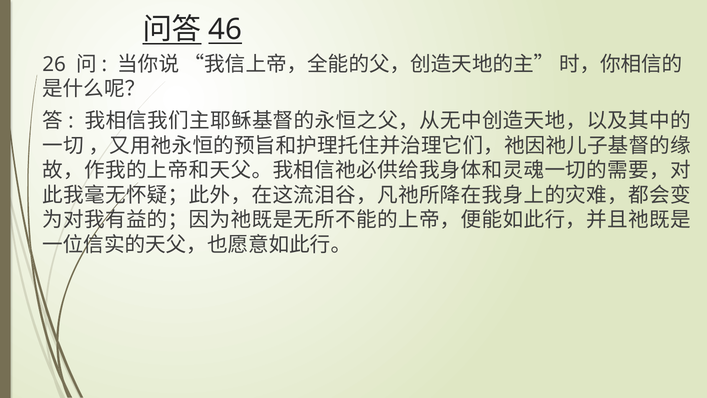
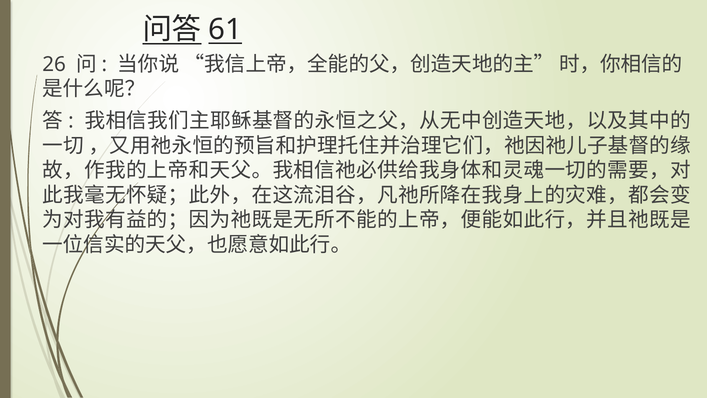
46: 46 -> 61 (225, 30)
